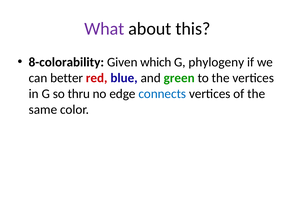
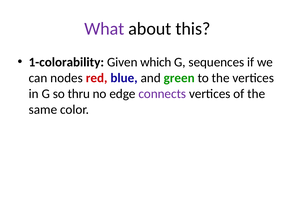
8-colorability: 8-colorability -> 1-colorability (66, 62)
phylogeny: phylogeny -> sequences (216, 62)
better: better -> nodes (67, 78)
connects colour: blue -> purple (162, 93)
